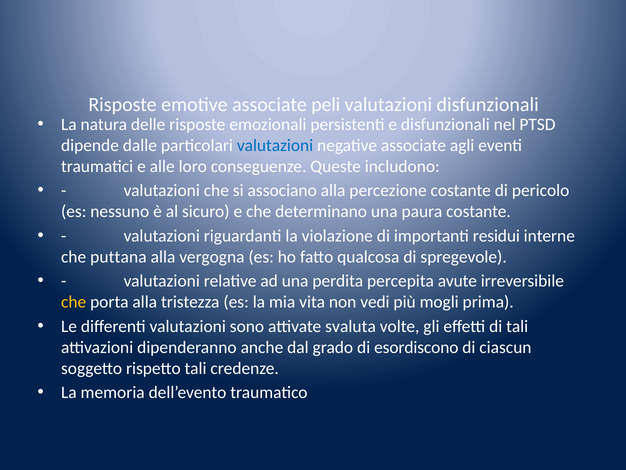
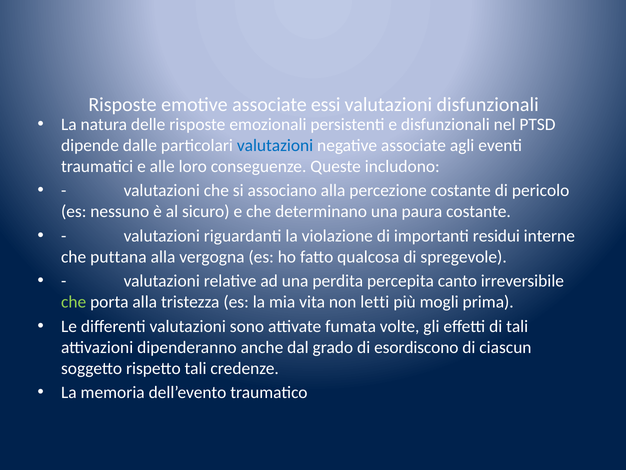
peli: peli -> essi (326, 105)
avute: avute -> canto (457, 281)
che colour: yellow -> light green (74, 302)
vedi: vedi -> letti (375, 302)
svaluta: svaluta -> fumata (351, 326)
